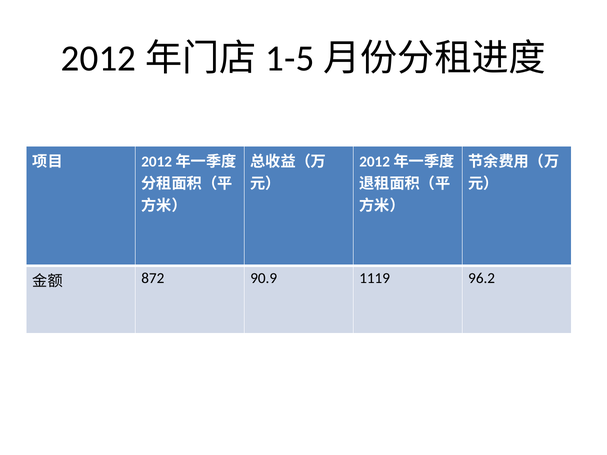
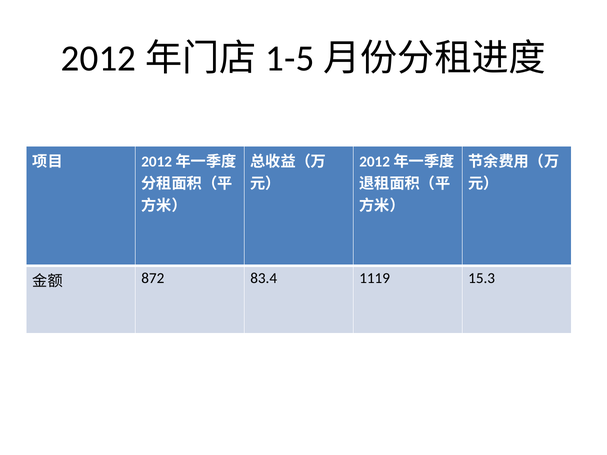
90.9: 90.9 -> 83.4 (264, 278)
96.2: 96.2 -> 15.3 (482, 278)
